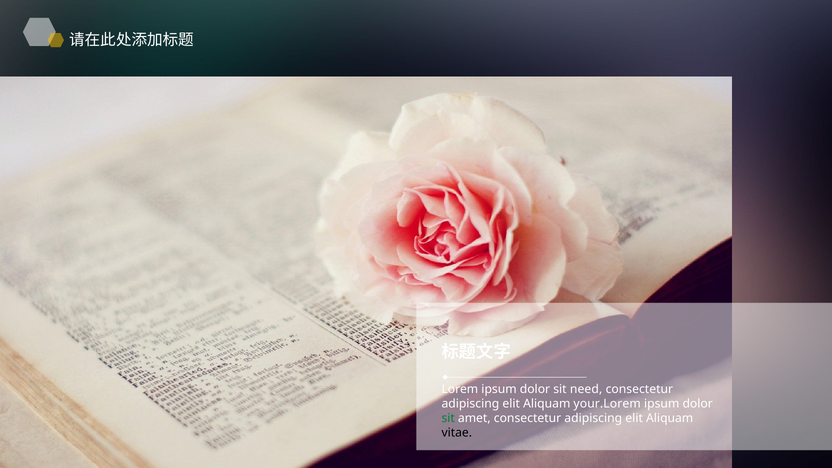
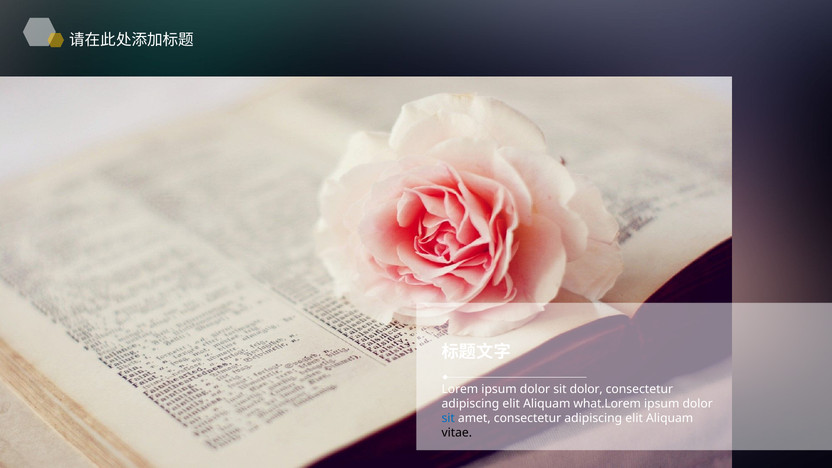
sit need: need -> dolor (586, 389)
your.Lorem: your.Lorem -> what.Lorem (607, 404)
sit colour: green -> blue (448, 418)
